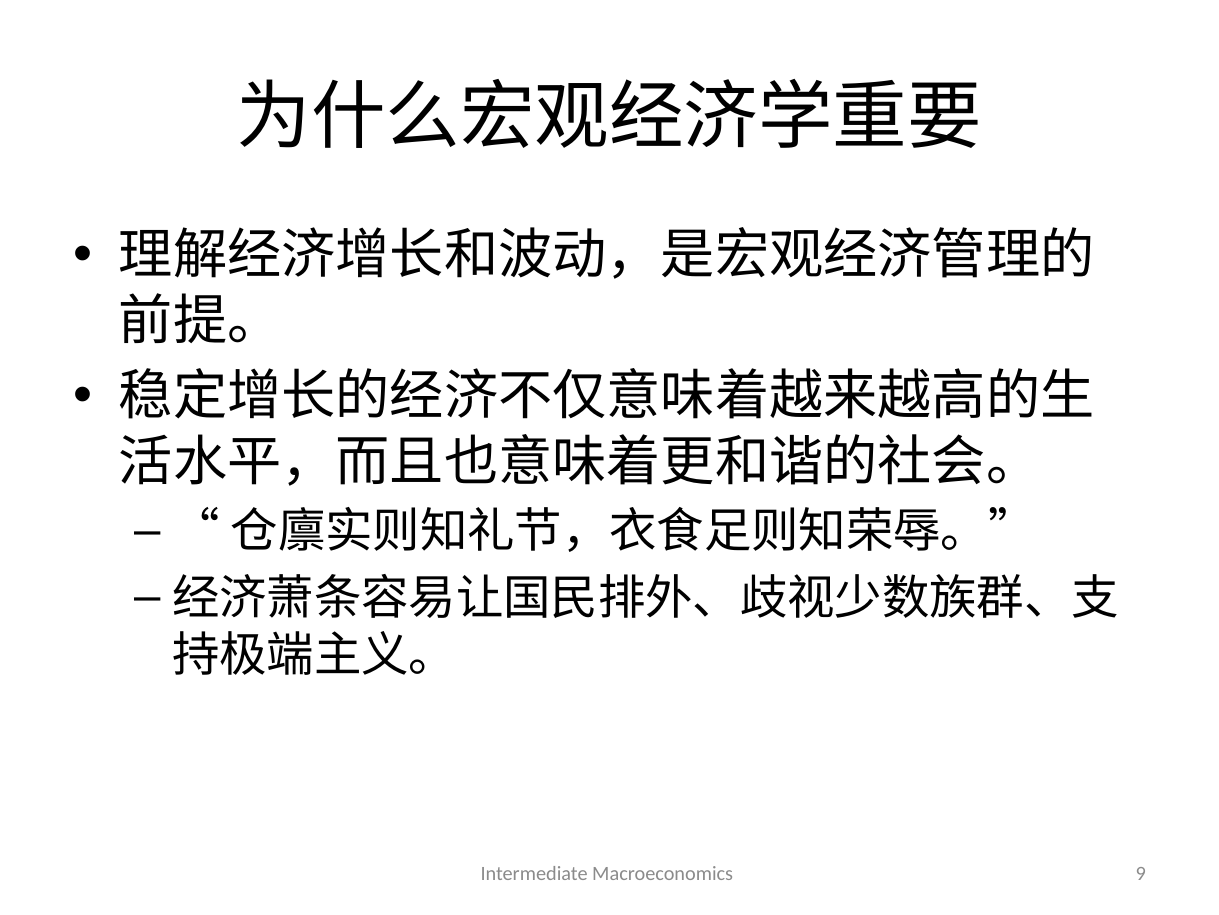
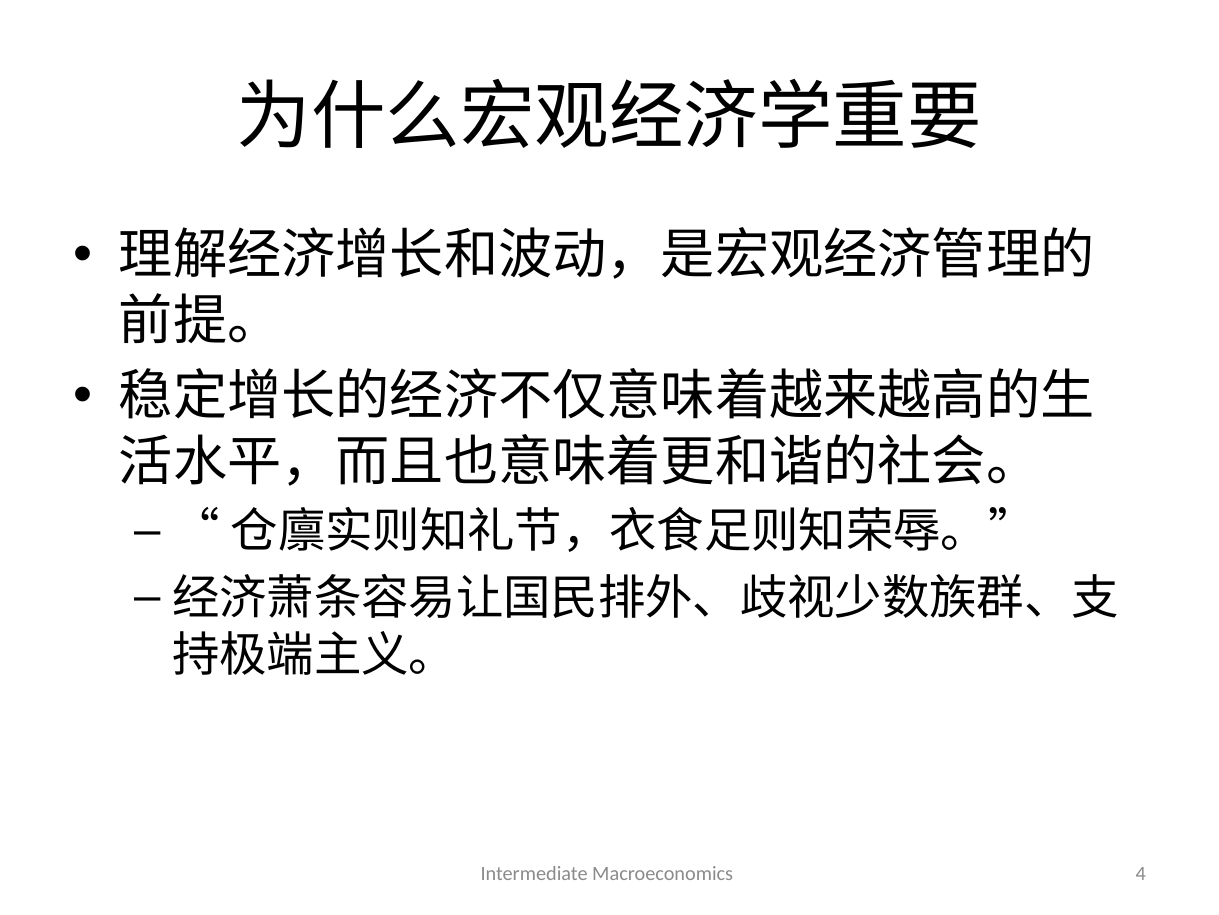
9: 9 -> 4 (1141, 873)
